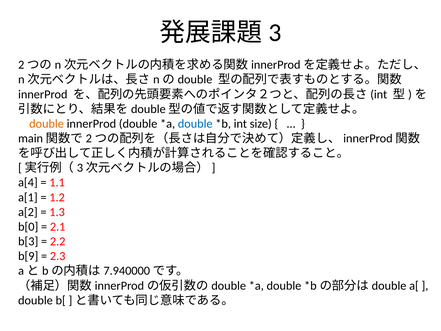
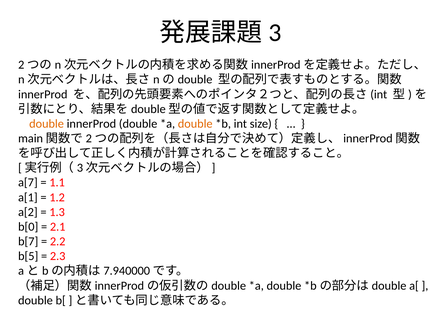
double colour: blue -> orange (195, 124)
a[4: a[4 -> a[7 (28, 182)
b[3: b[3 -> b[7 (28, 241)
b[9: b[9 -> b[5 (28, 256)
